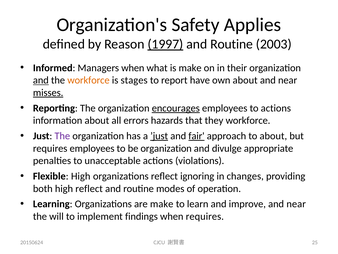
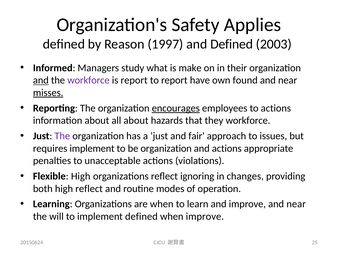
1997 underline: present -> none (165, 44)
Routine: Routine -> Defined (232, 44)
Managers when: when -> study (133, 68)
workforce colour: orange -> purple (88, 80)
is stages: stages -> report (134, 80)
own about: about -> found (245, 80)
all errors: errors -> about (136, 120)
’just underline: present -> none (159, 136)
fair underline: present -> none (196, 136)
to about: about -> issues (273, 136)
requires employees: employees -> implement (92, 148)
and divulge: divulge -> actions (227, 148)
are make: make -> when (162, 204)
implement findings: findings -> defined (141, 216)
when requires: requires -> improve (205, 216)
